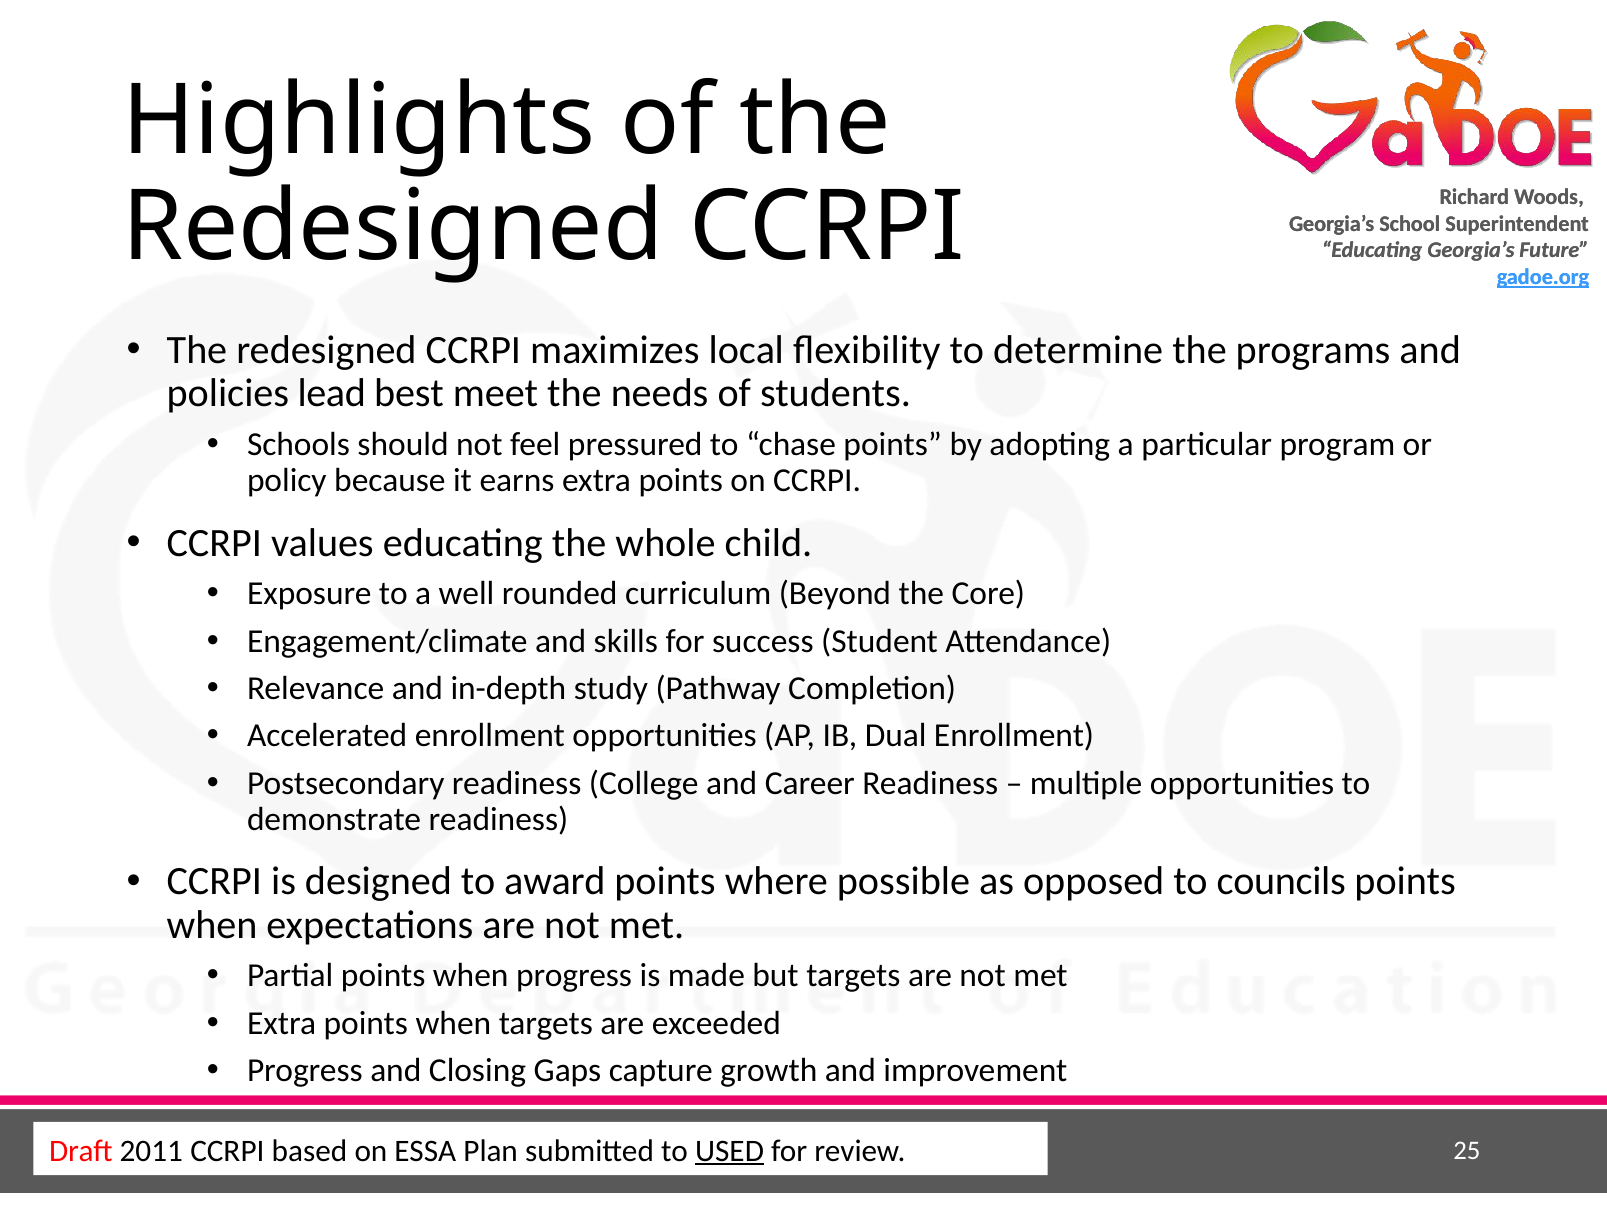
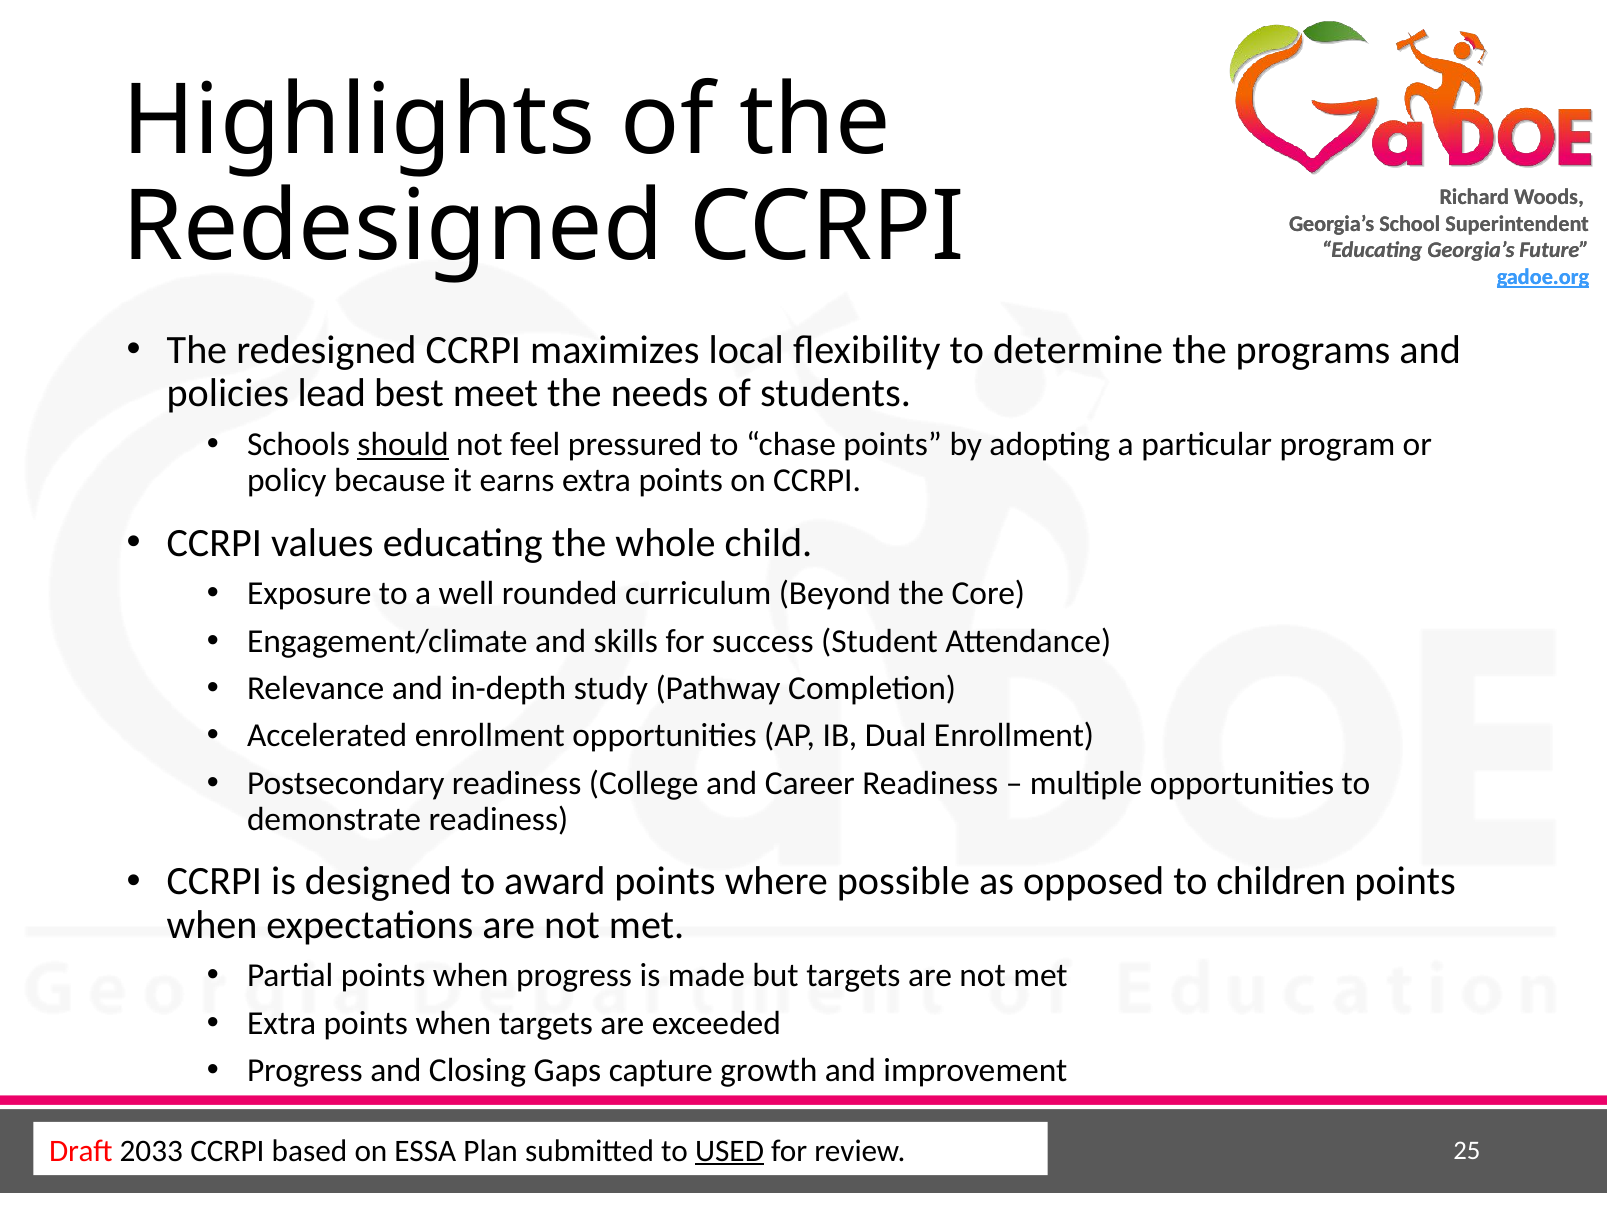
should underline: none -> present (403, 445)
councils: councils -> children (1281, 882)
2011: 2011 -> 2033 (151, 1151)
